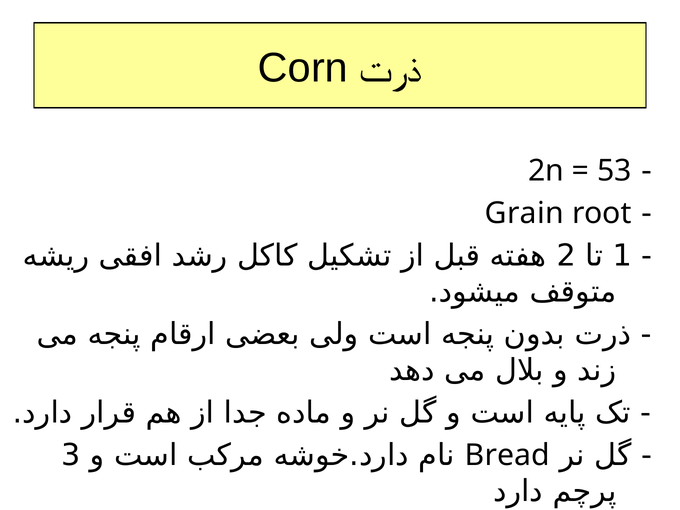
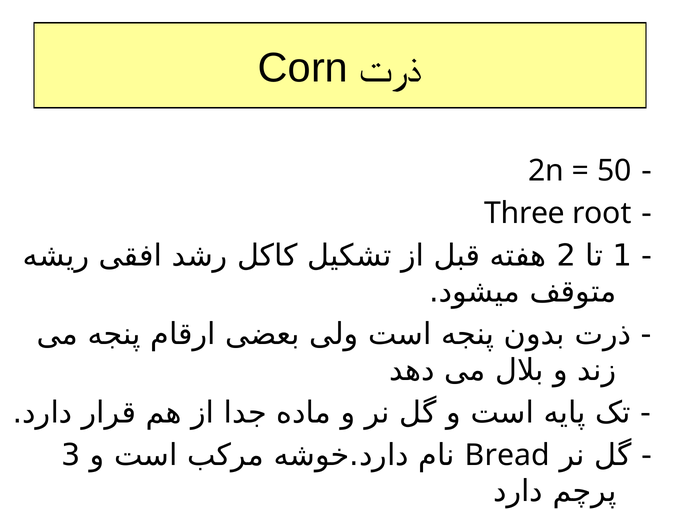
53: 53 -> 50 (614, 171)
Grain: Grain -> Three (525, 213)
